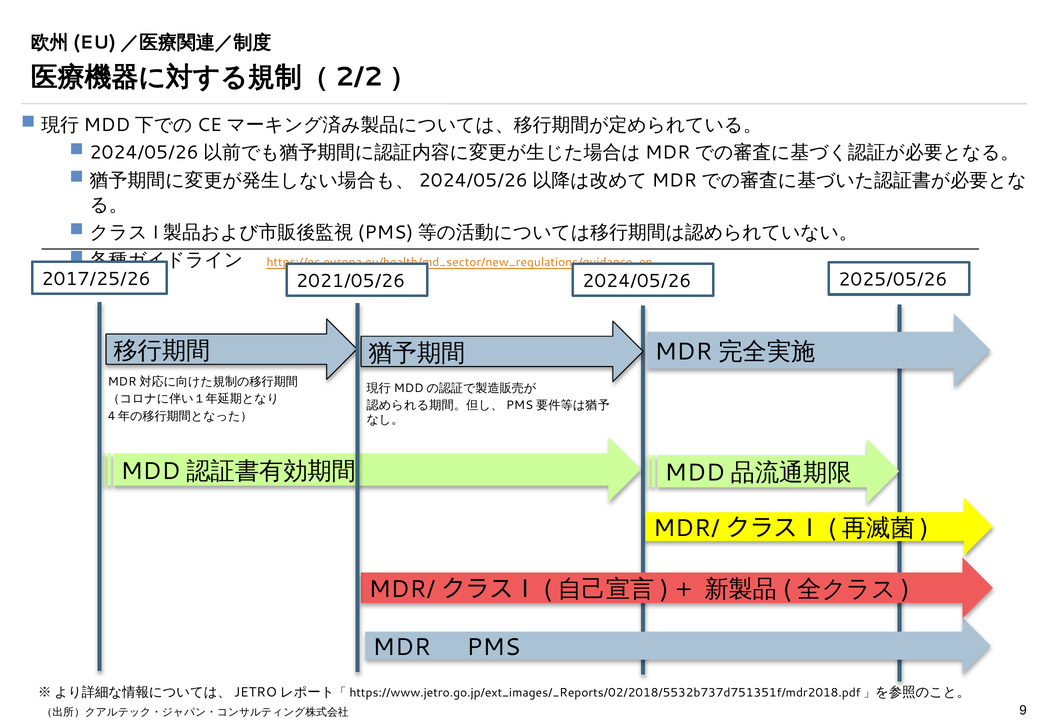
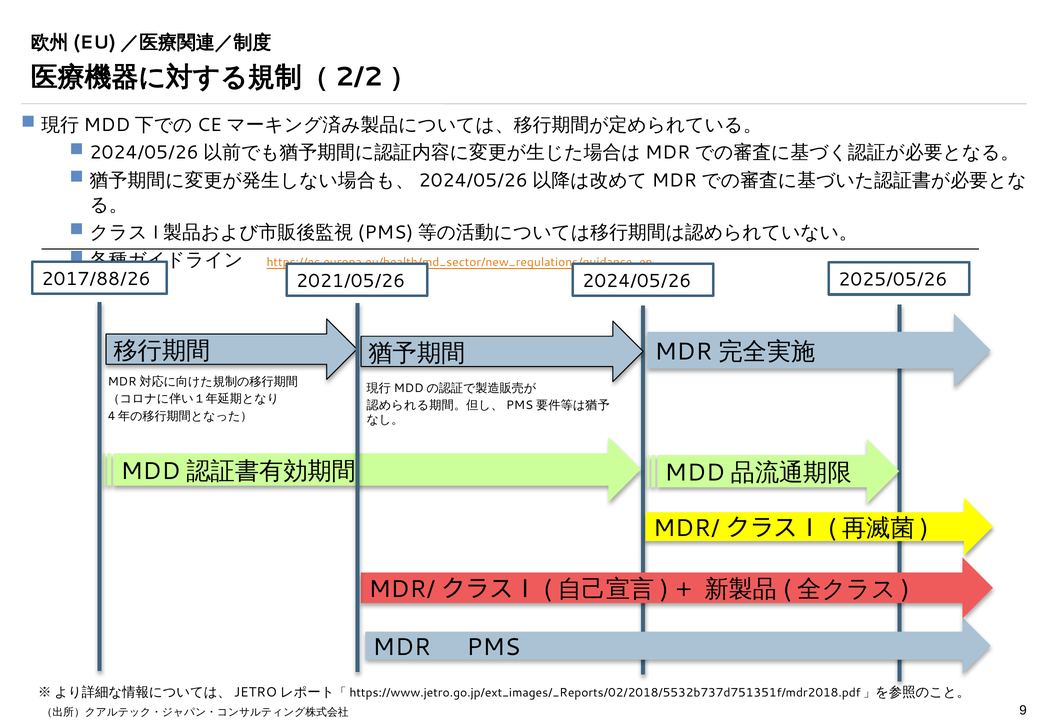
2017/25/26: 2017/25/26 -> 2017/88/26 (96, 279)
